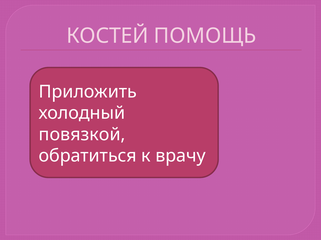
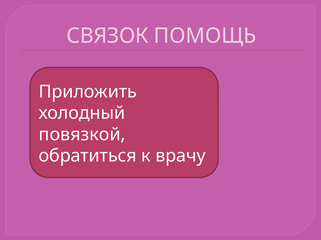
КОСТЕЙ: КОСТЕЙ -> СВЯЗОК (107, 36)
